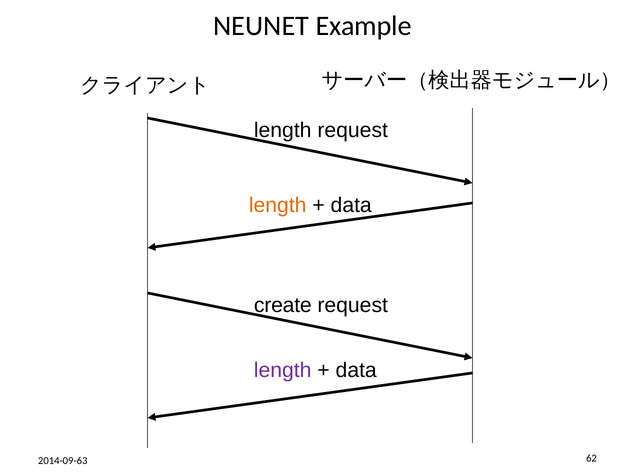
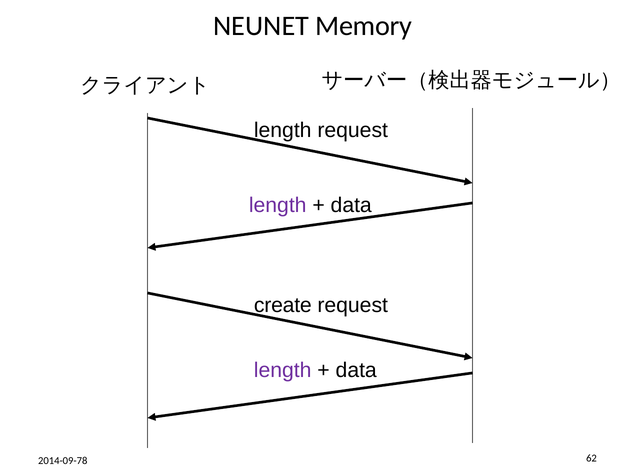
Example: Example -> Memory (364, 26)
length colour: orange -> purple (278, 205)
2014-09-63: 2014-09-63 -> 2014-09-78 (63, 461)
